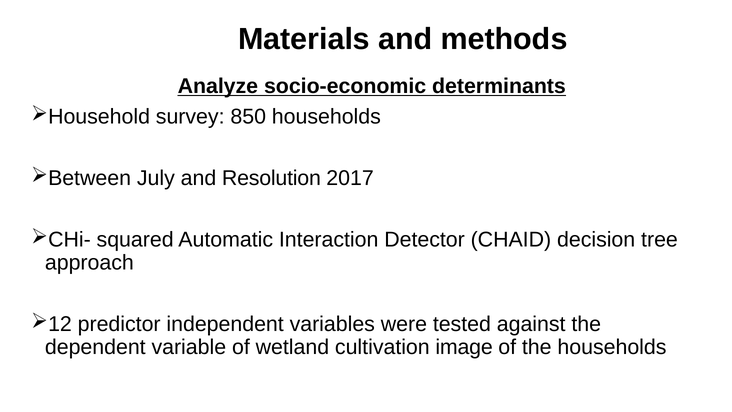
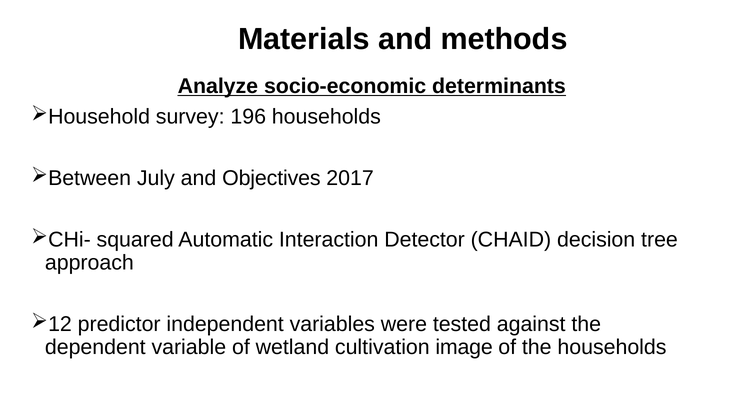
850: 850 -> 196 (248, 117)
Resolution: Resolution -> Objectives (271, 178)
